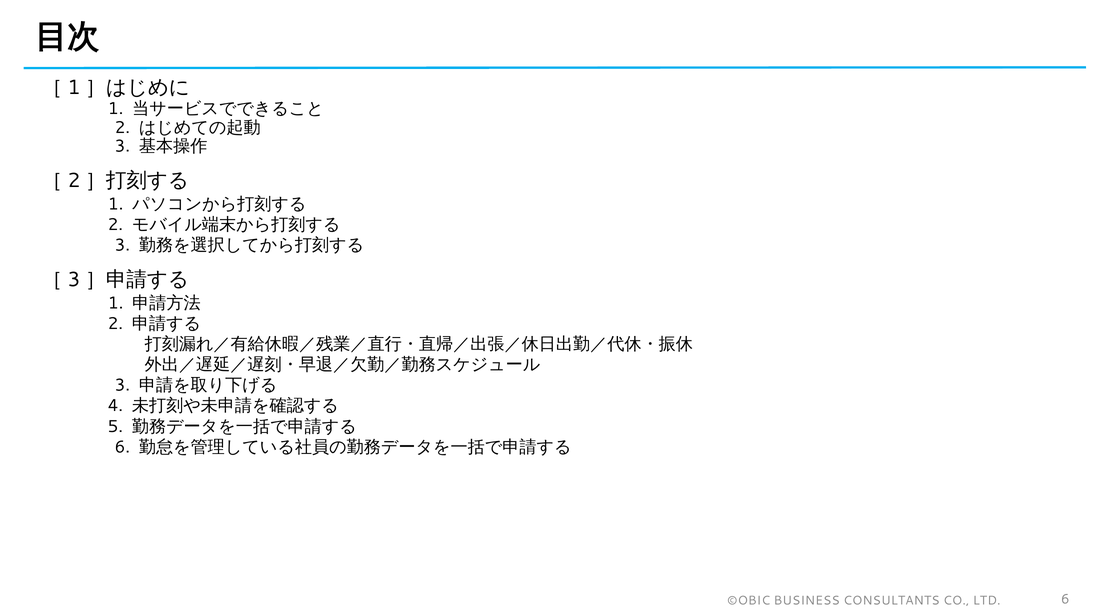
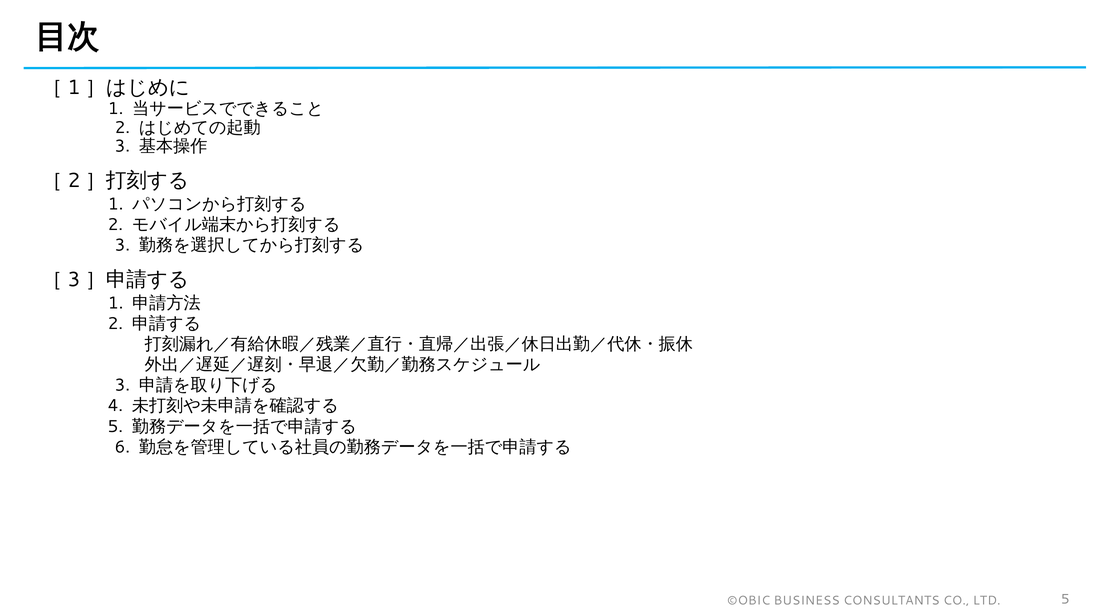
LTD 6: 6 -> 5 (1065, 600)
